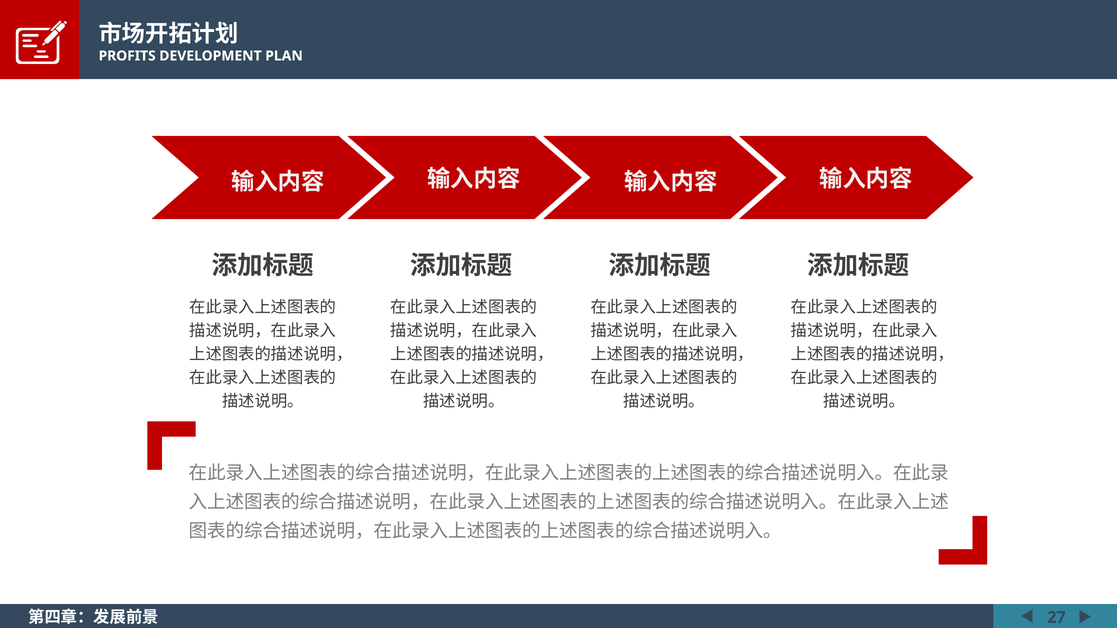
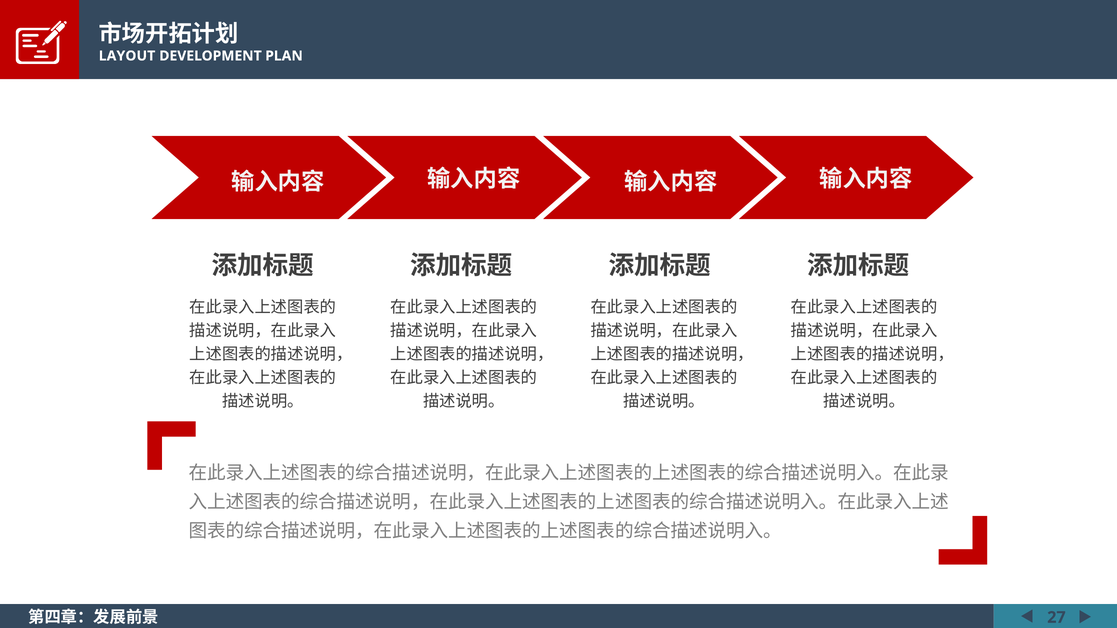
PROFITS: PROFITS -> LAYOUT (127, 56)
